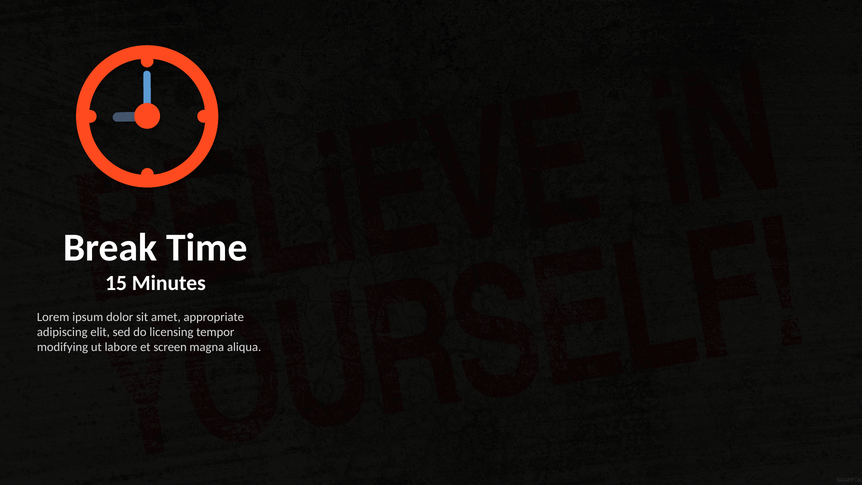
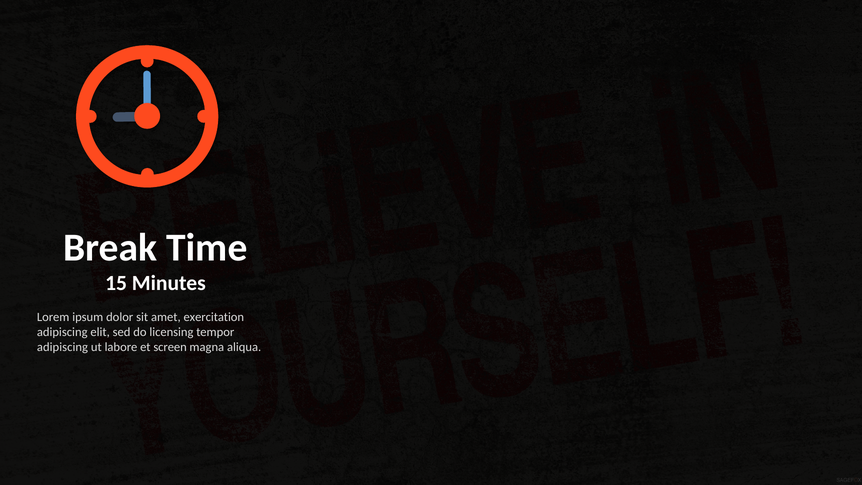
appropriate: appropriate -> exercitation (214, 317)
modifying: modifying -> adipiscing (62, 347)
